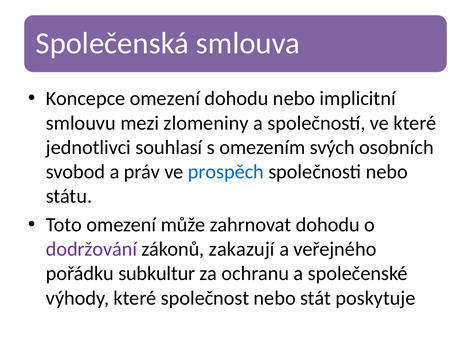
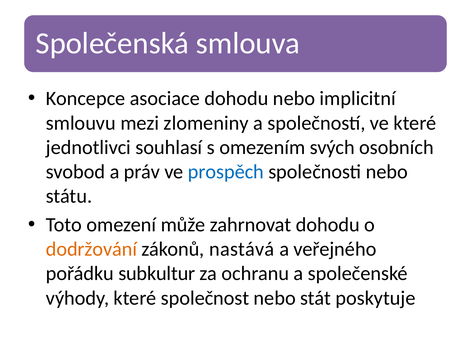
Koncepce omezení: omezení -> asociace (165, 98)
dodržování colour: purple -> orange (91, 249)
zakazují: zakazují -> nastává (242, 249)
